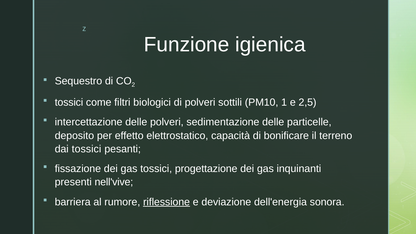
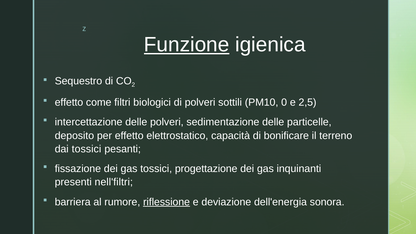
Funzione underline: none -> present (187, 45)
tossici: tossici -> effetto (69, 102)
1: 1 -> 0 (284, 102)
nell'vive: nell'vive -> nell'filtri (114, 182)
